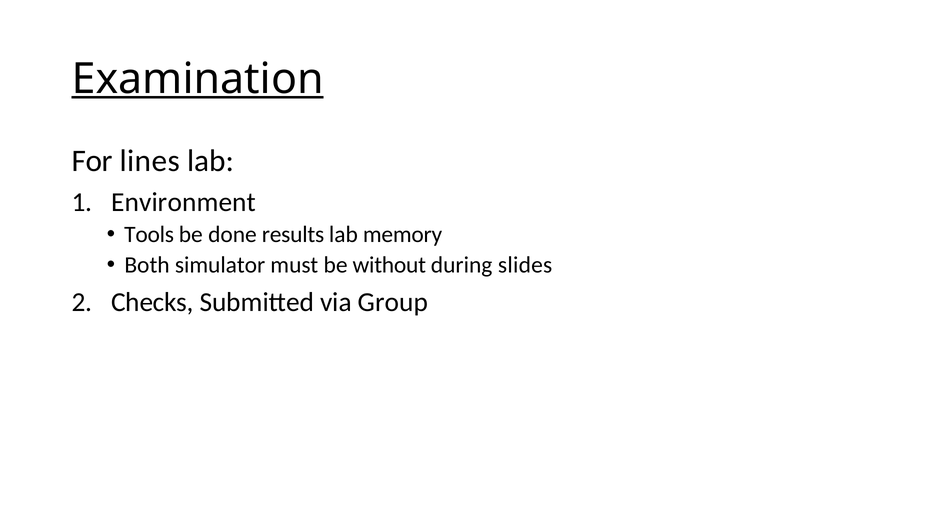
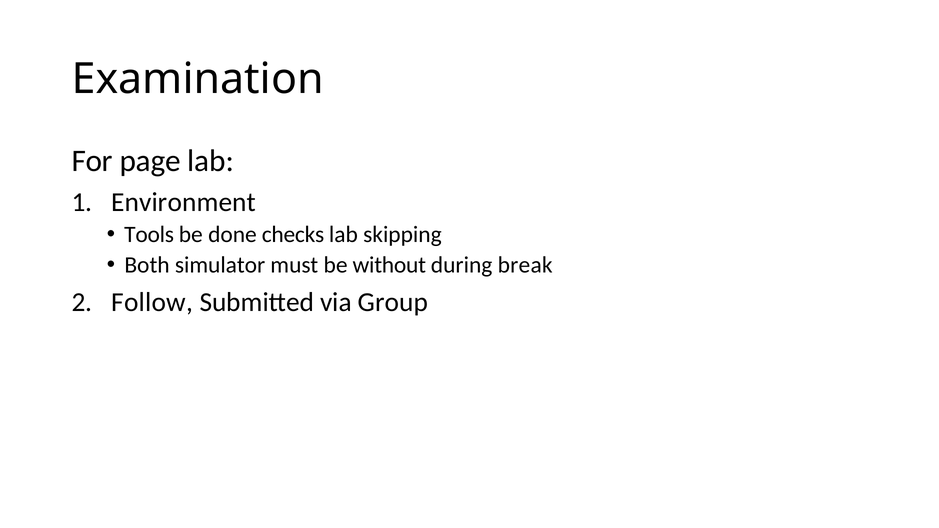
Examination underline: present -> none (198, 79)
lines: lines -> page (150, 161)
results: results -> checks (293, 235)
memory: memory -> skipping (402, 235)
slides: slides -> break (525, 265)
Checks: Checks -> Follow (152, 302)
